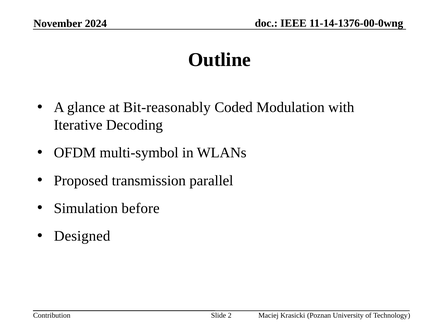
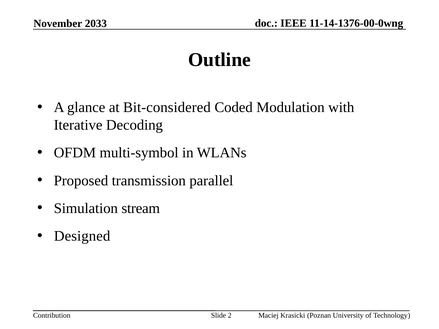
2024: 2024 -> 2033 (96, 23)
Bit-reasonably: Bit-reasonably -> Bit-considered (167, 108)
before: before -> stream (141, 208)
